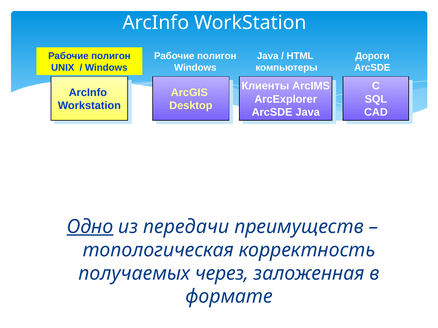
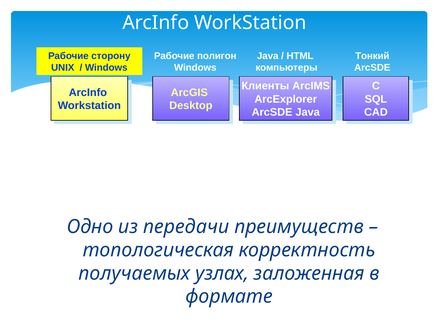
полигон: полигон -> сторону (111, 56)
Дороги: Дороги -> Тонкий (372, 56)
Одно underline: present -> none (90, 227)
через: через -> узлах (222, 274)
